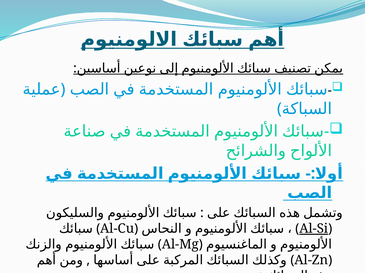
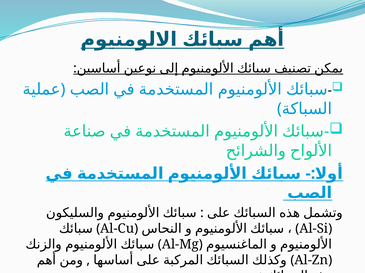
Al-Si underline: present -> none (314, 229)
